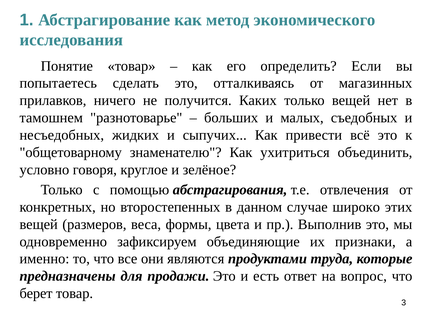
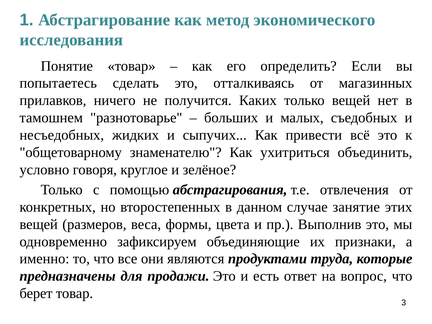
широко: широко -> занятие (356, 207)
